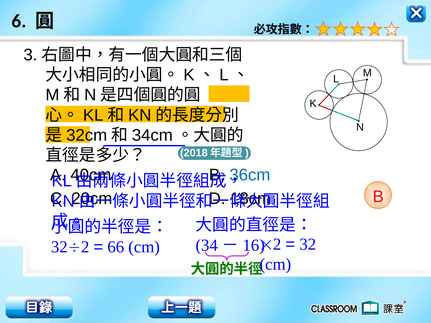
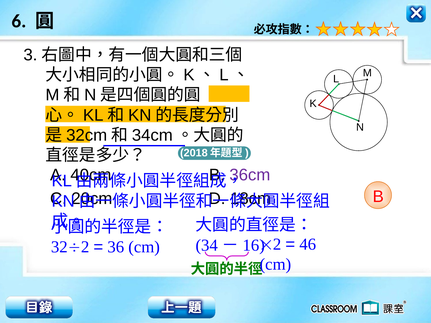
36cm colour: blue -> purple (250, 175)
32: 32 -> 46 (308, 244)
66: 66 -> 36 (116, 247)
